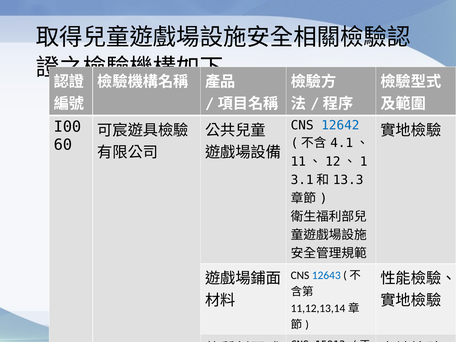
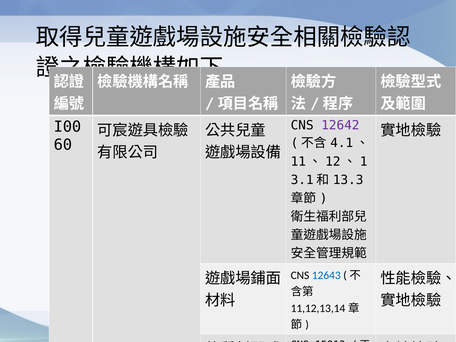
12642 colour: blue -> purple (340, 125)
